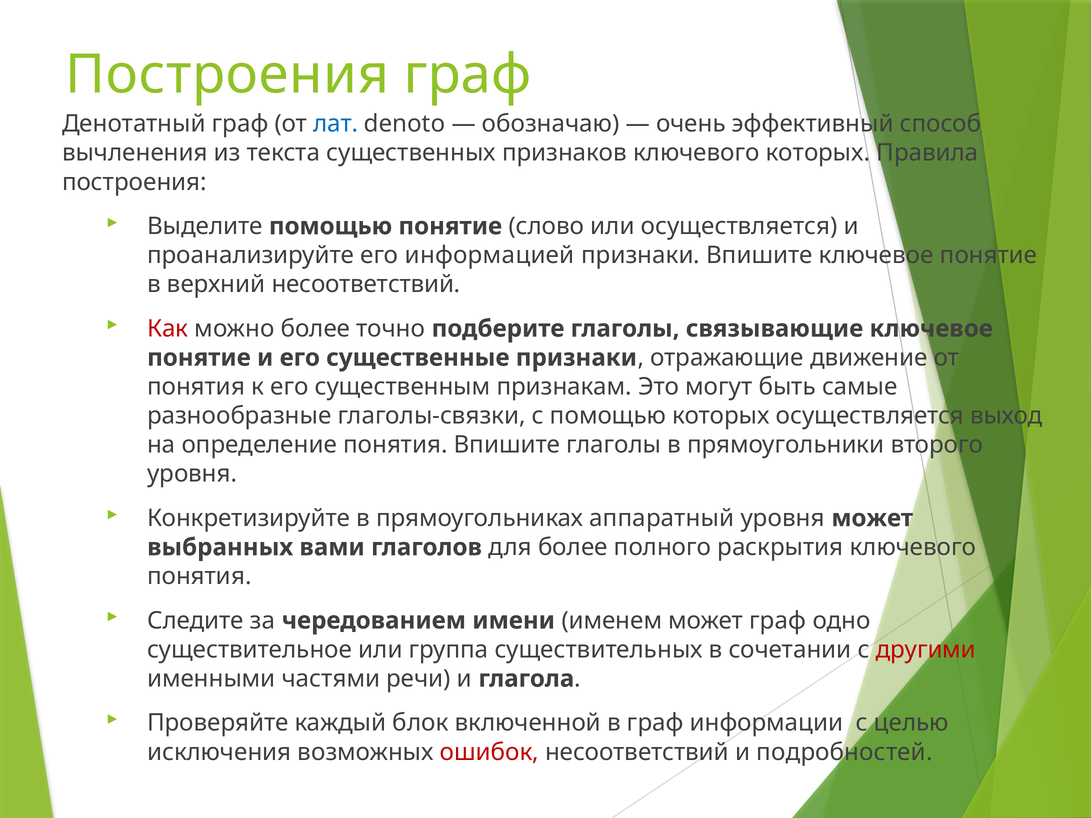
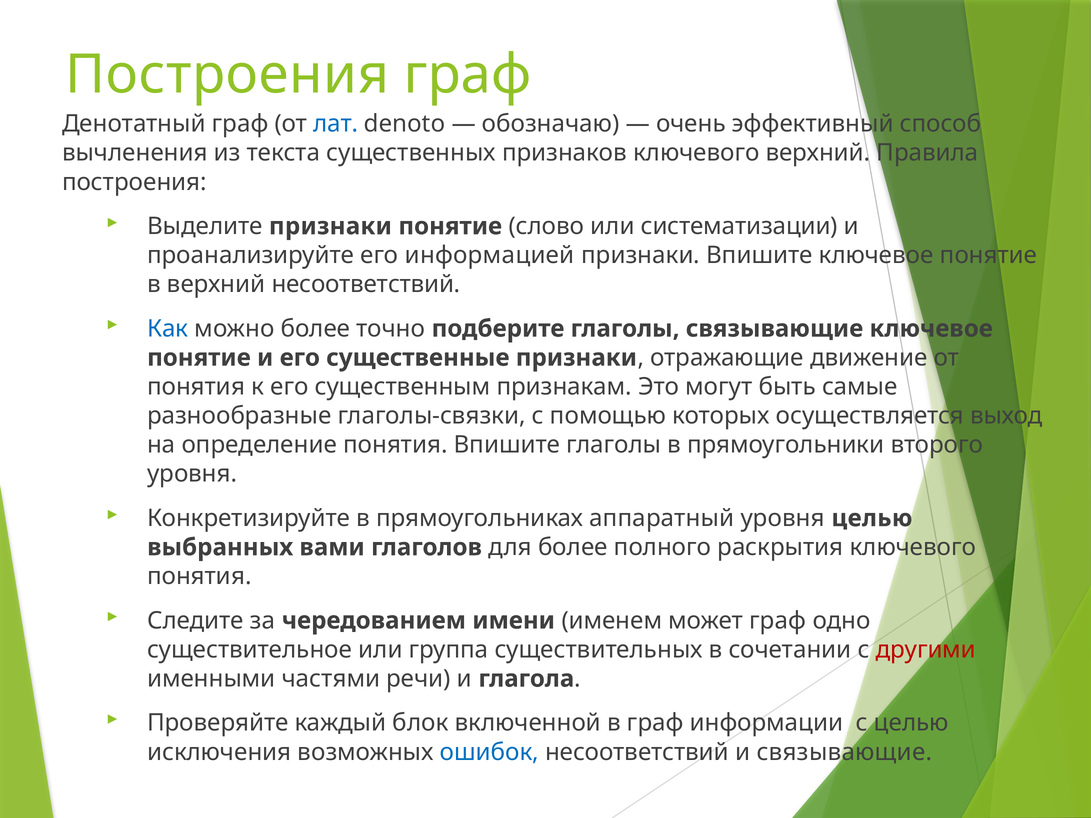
ключевого которых: которых -> верхний (818, 153)
Выделите помощью: помощью -> признаки (330, 226)
или осуществляется: осуществляется -> систематизации (739, 226)
Как colour: red -> blue (168, 329)
уровня может: может -> целью (872, 518)
ошибок colour: red -> blue (489, 752)
и подробностей: подробностей -> связывающие (844, 752)
